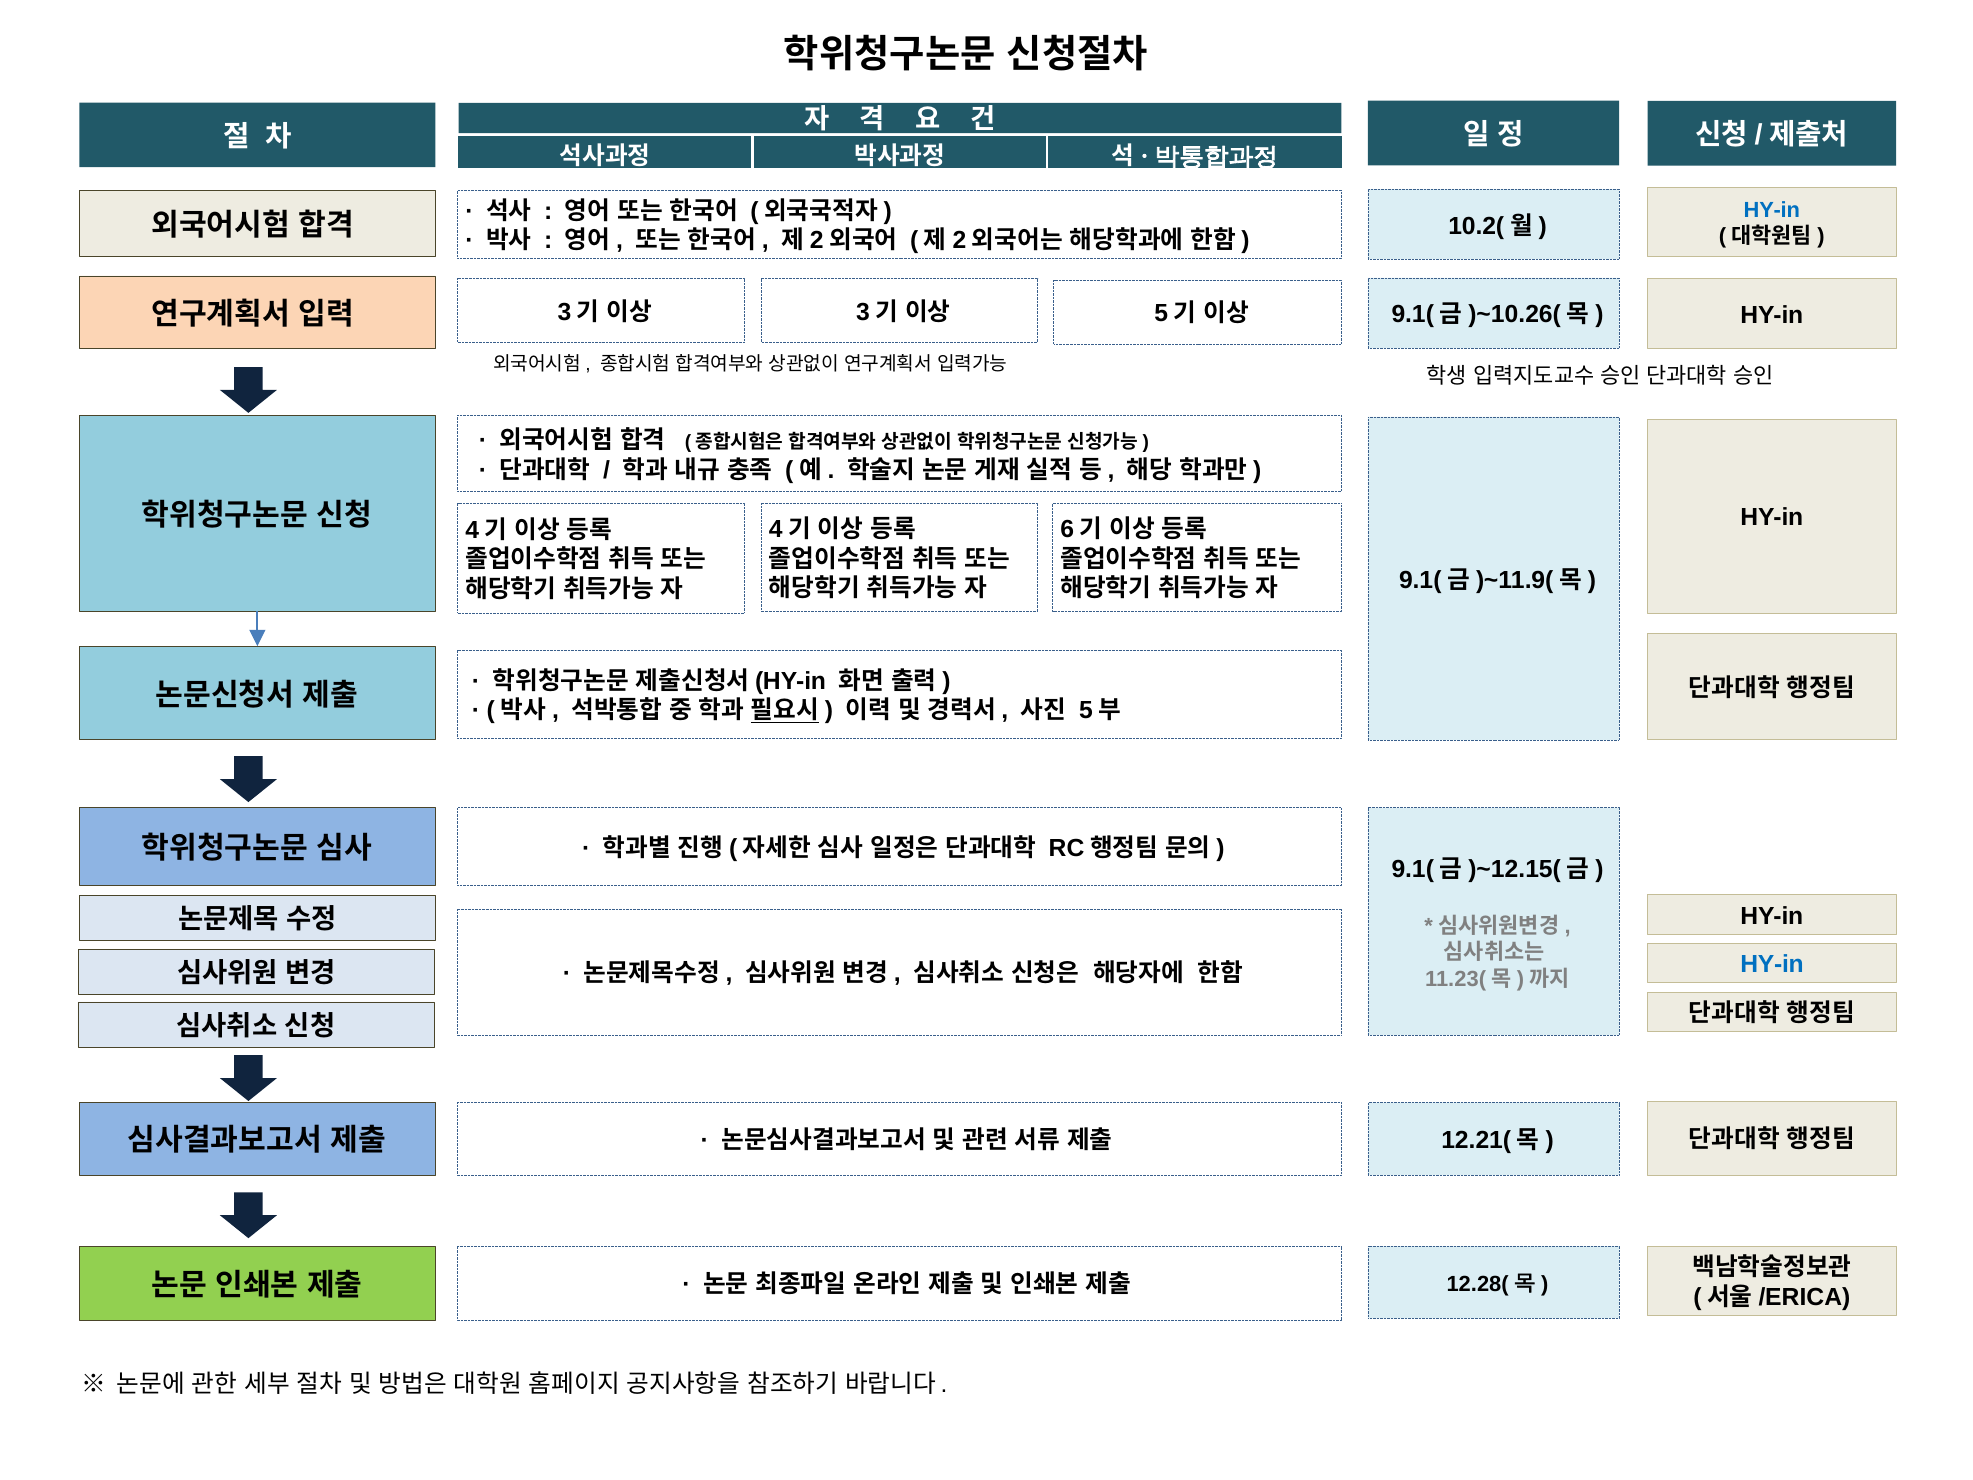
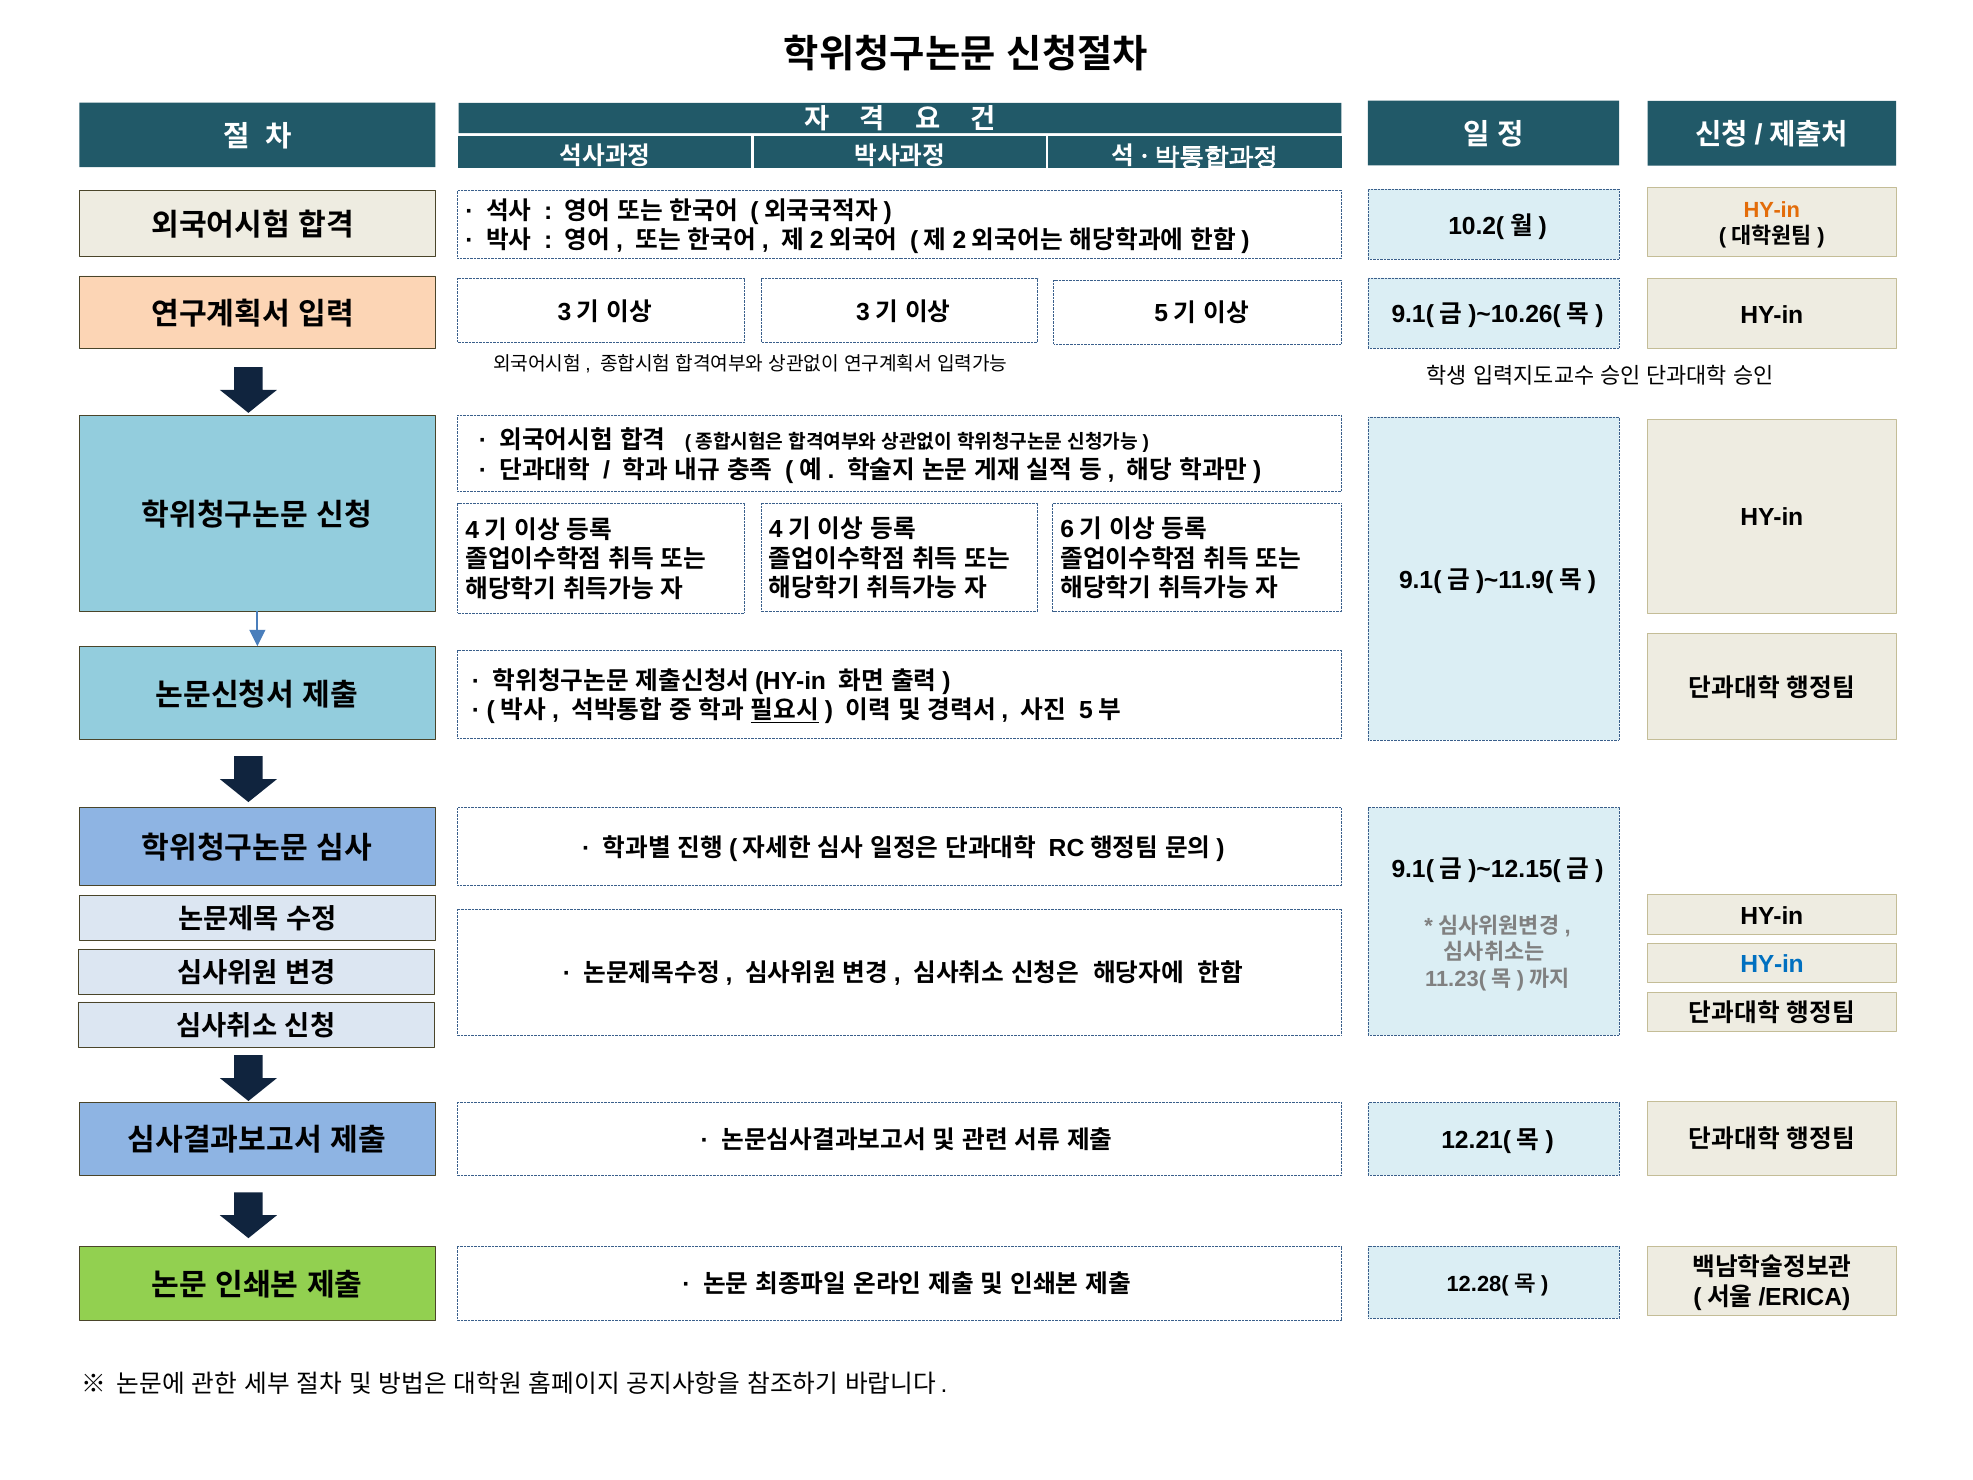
HY-in colour: blue -> orange (1772, 210)
